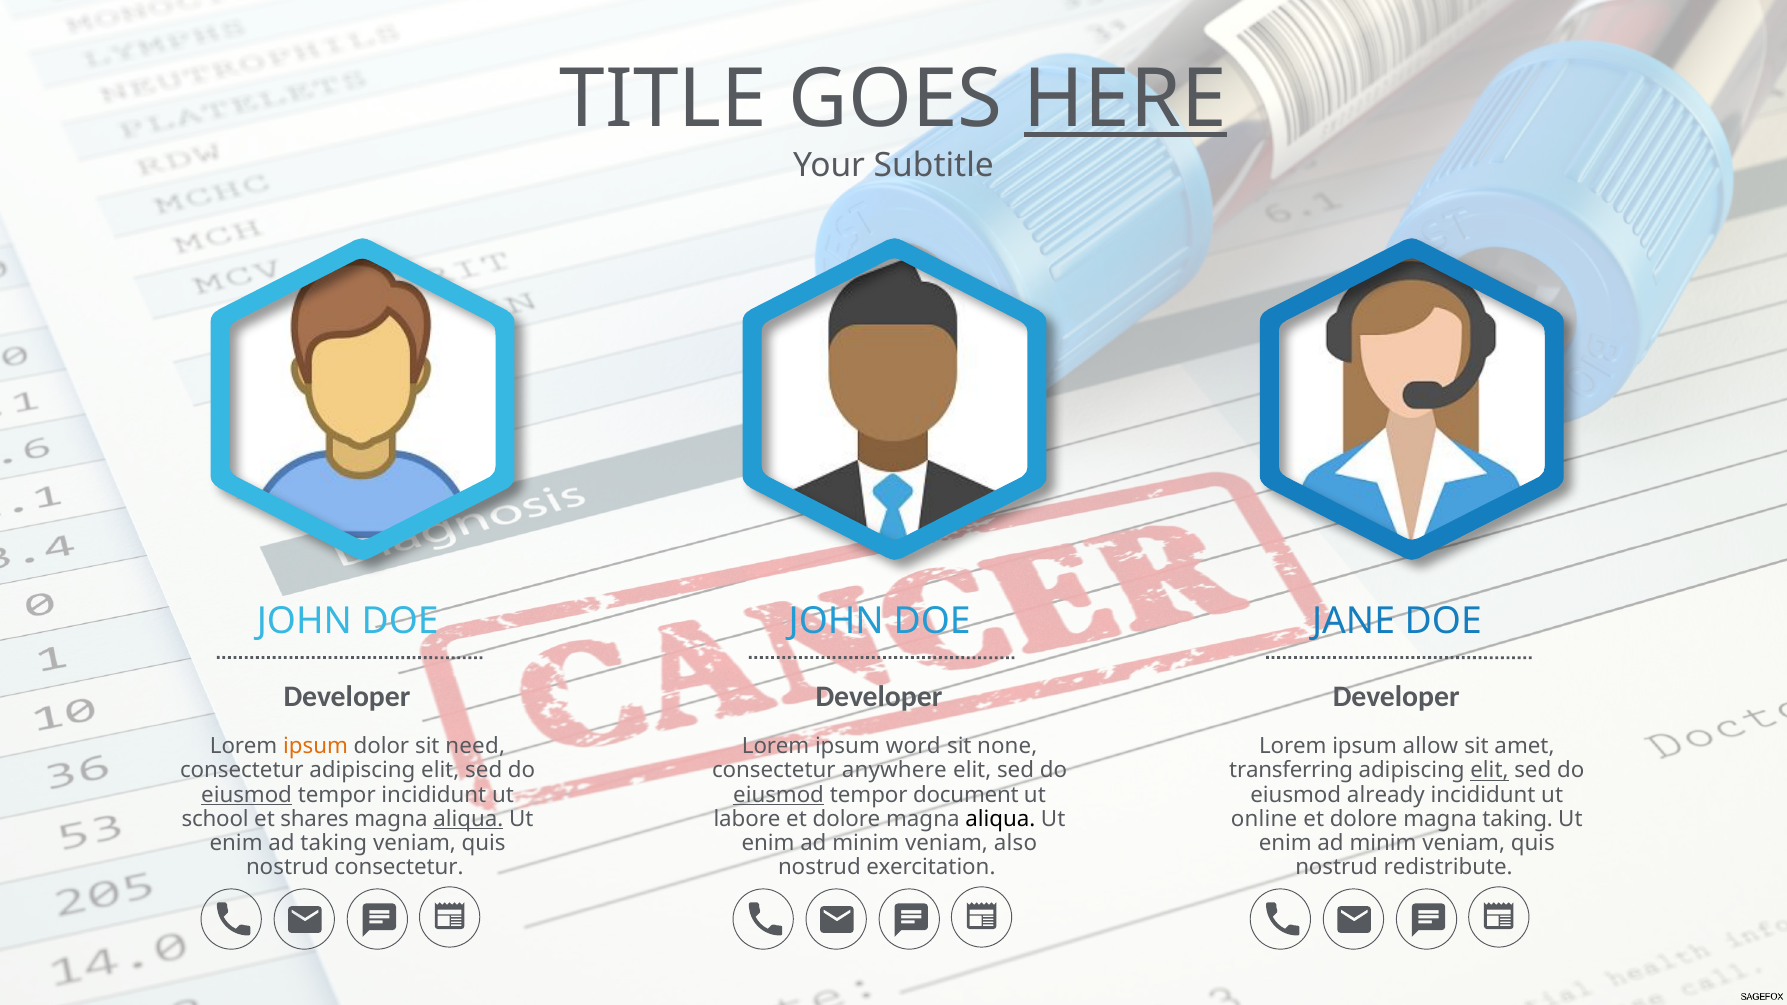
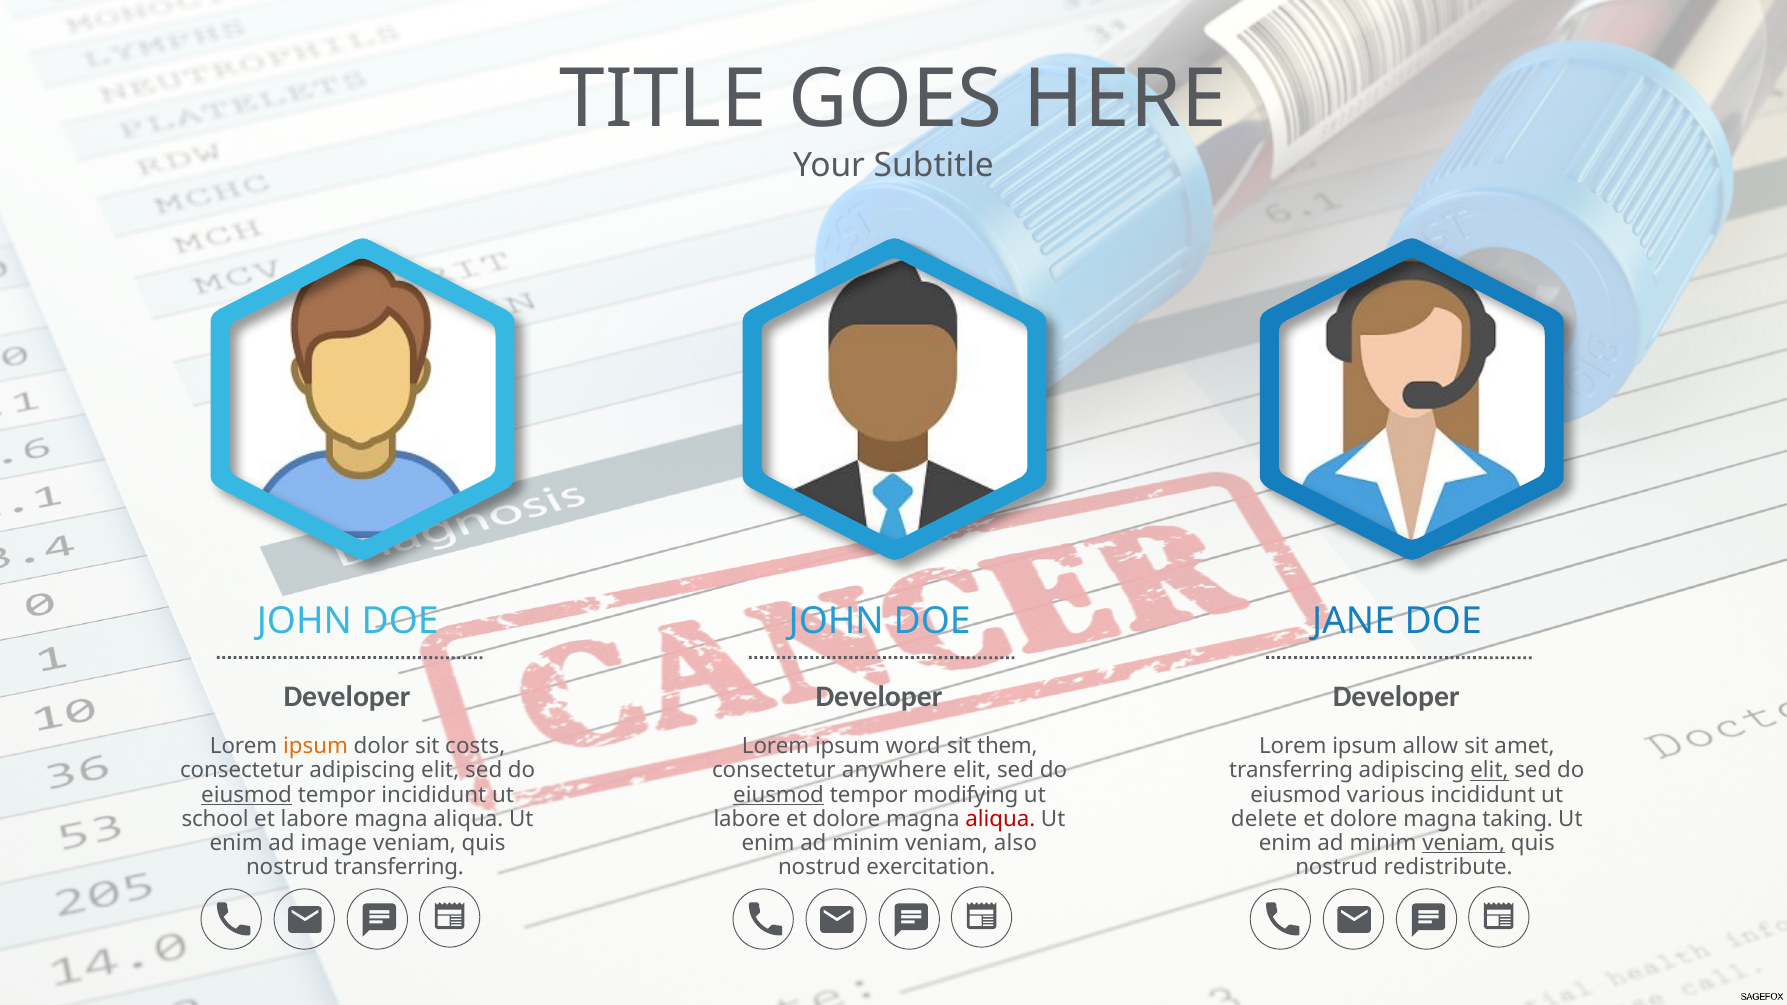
HERE underline: present -> none (1125, 99)
need: need -> costs (475, 747)
none: none -> them (1007, 747)
document: document -> modifying (966, 795)
already: already -> various (1386, 795)
et shares: shares -> labore (314, 819)
aliqua underline: present -> none (468, 819)
aliqua colour: black -> red (1000, 819)
online: online -> delete (1264, 819)
ad taking: taking -> image (334, 843)
veniam underline: none -> present (1464, 843)
nostrud consectetur: consectetur -> transferring (399, 867)
